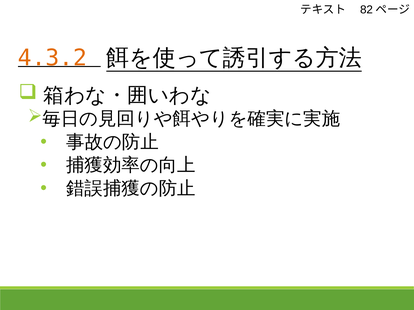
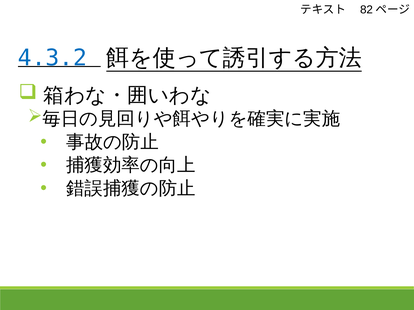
4.3.2 colour: orange -> blue (52, 58)
